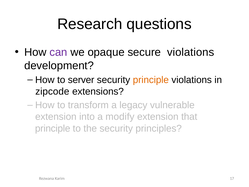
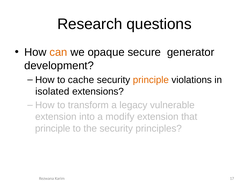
can colour: purple -> orange (58, 52)
secure violations: violations -> generator (191, 52)
server: server -> cache (81, 80)
zipcode: zipcode -> isolated (52, 91)
